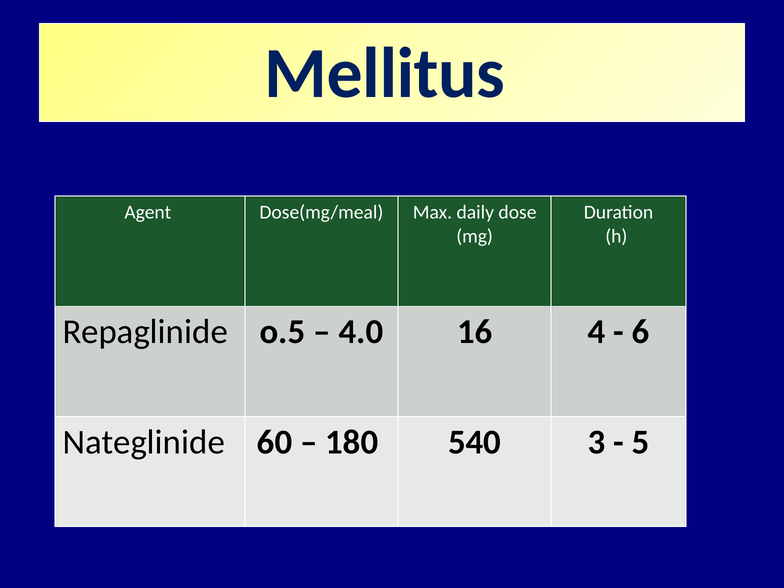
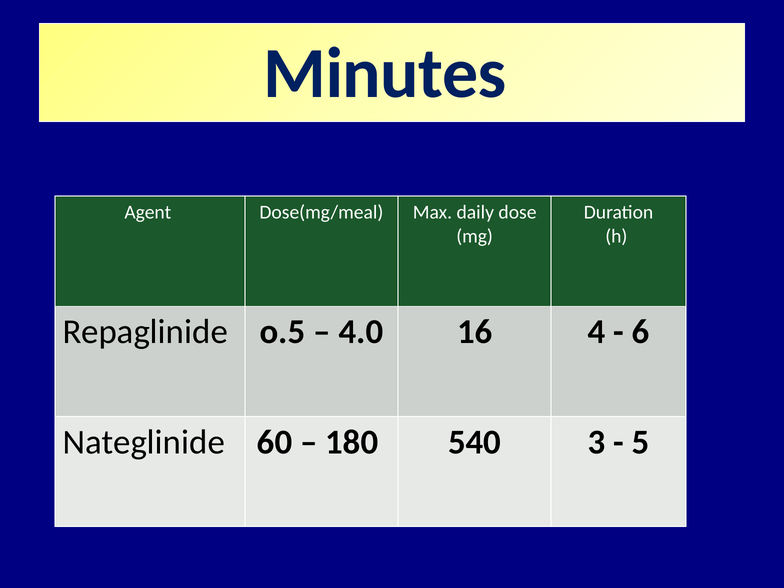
Mellitus: Mellitus -> Minutes (385, 73)
